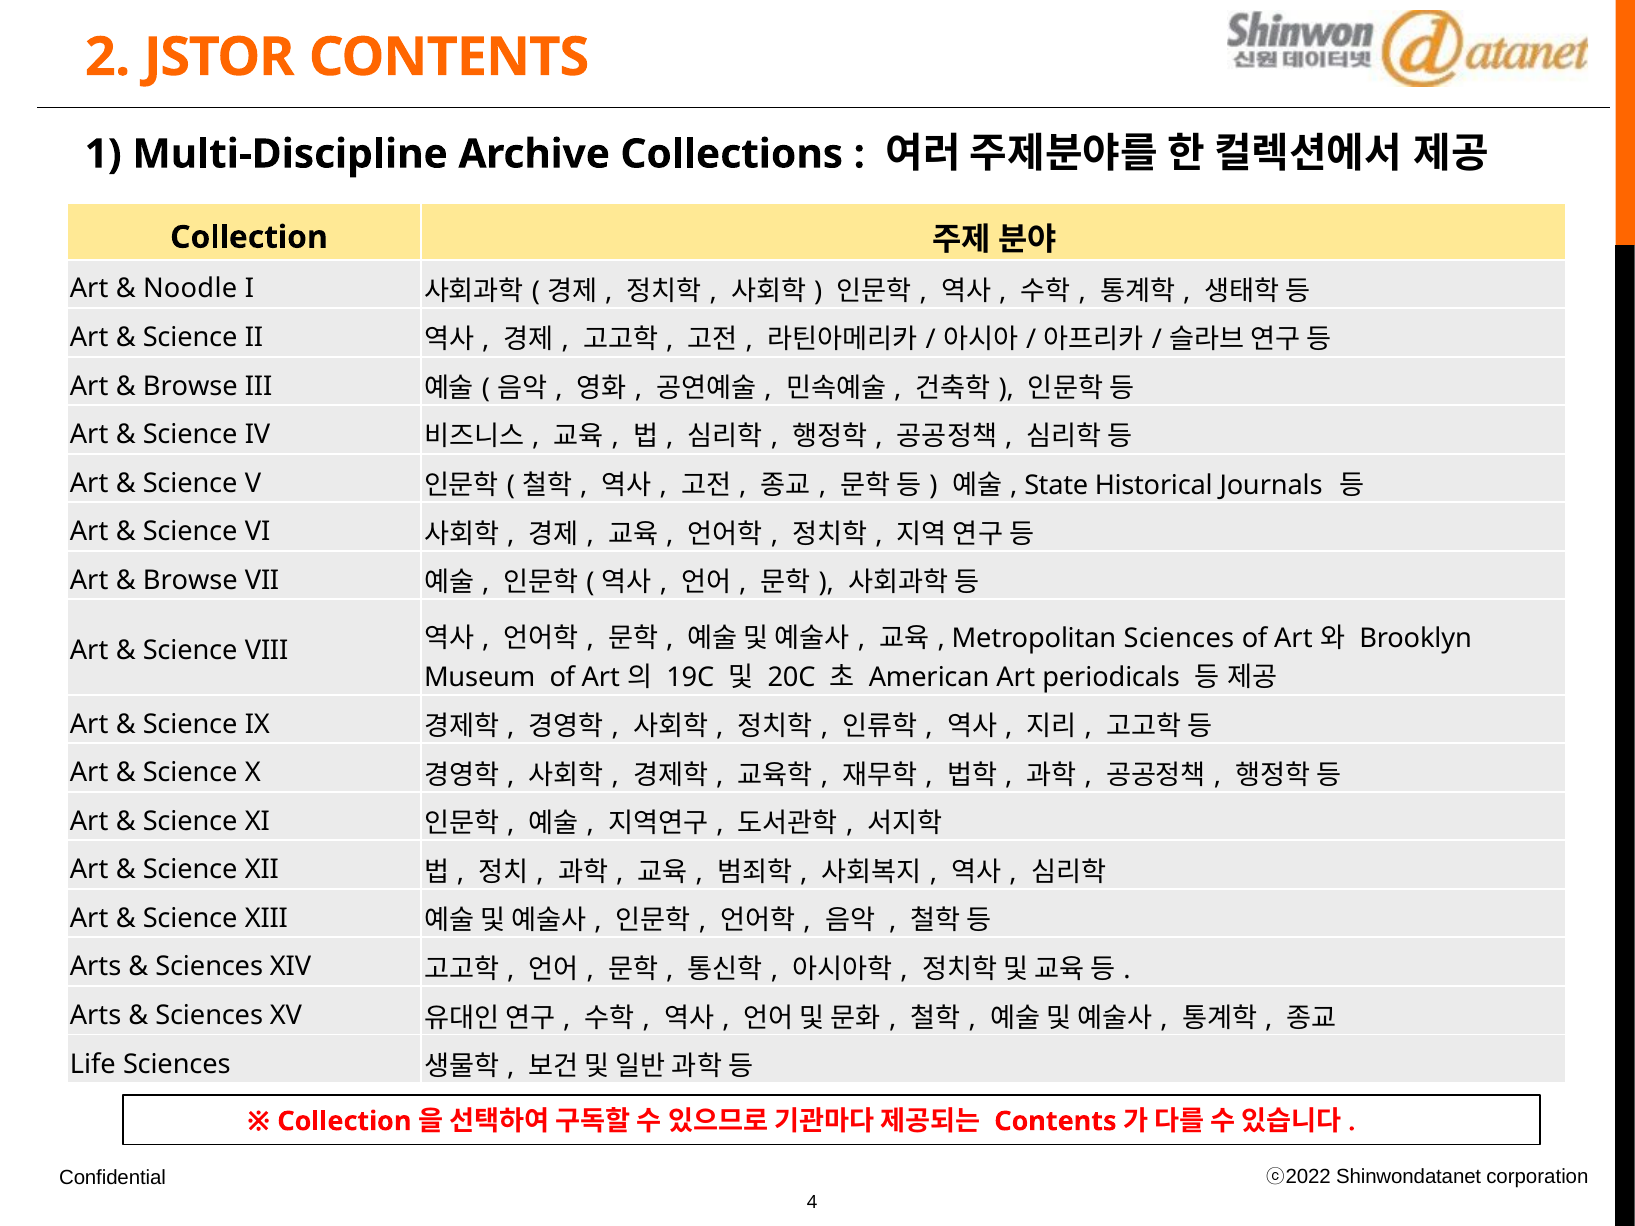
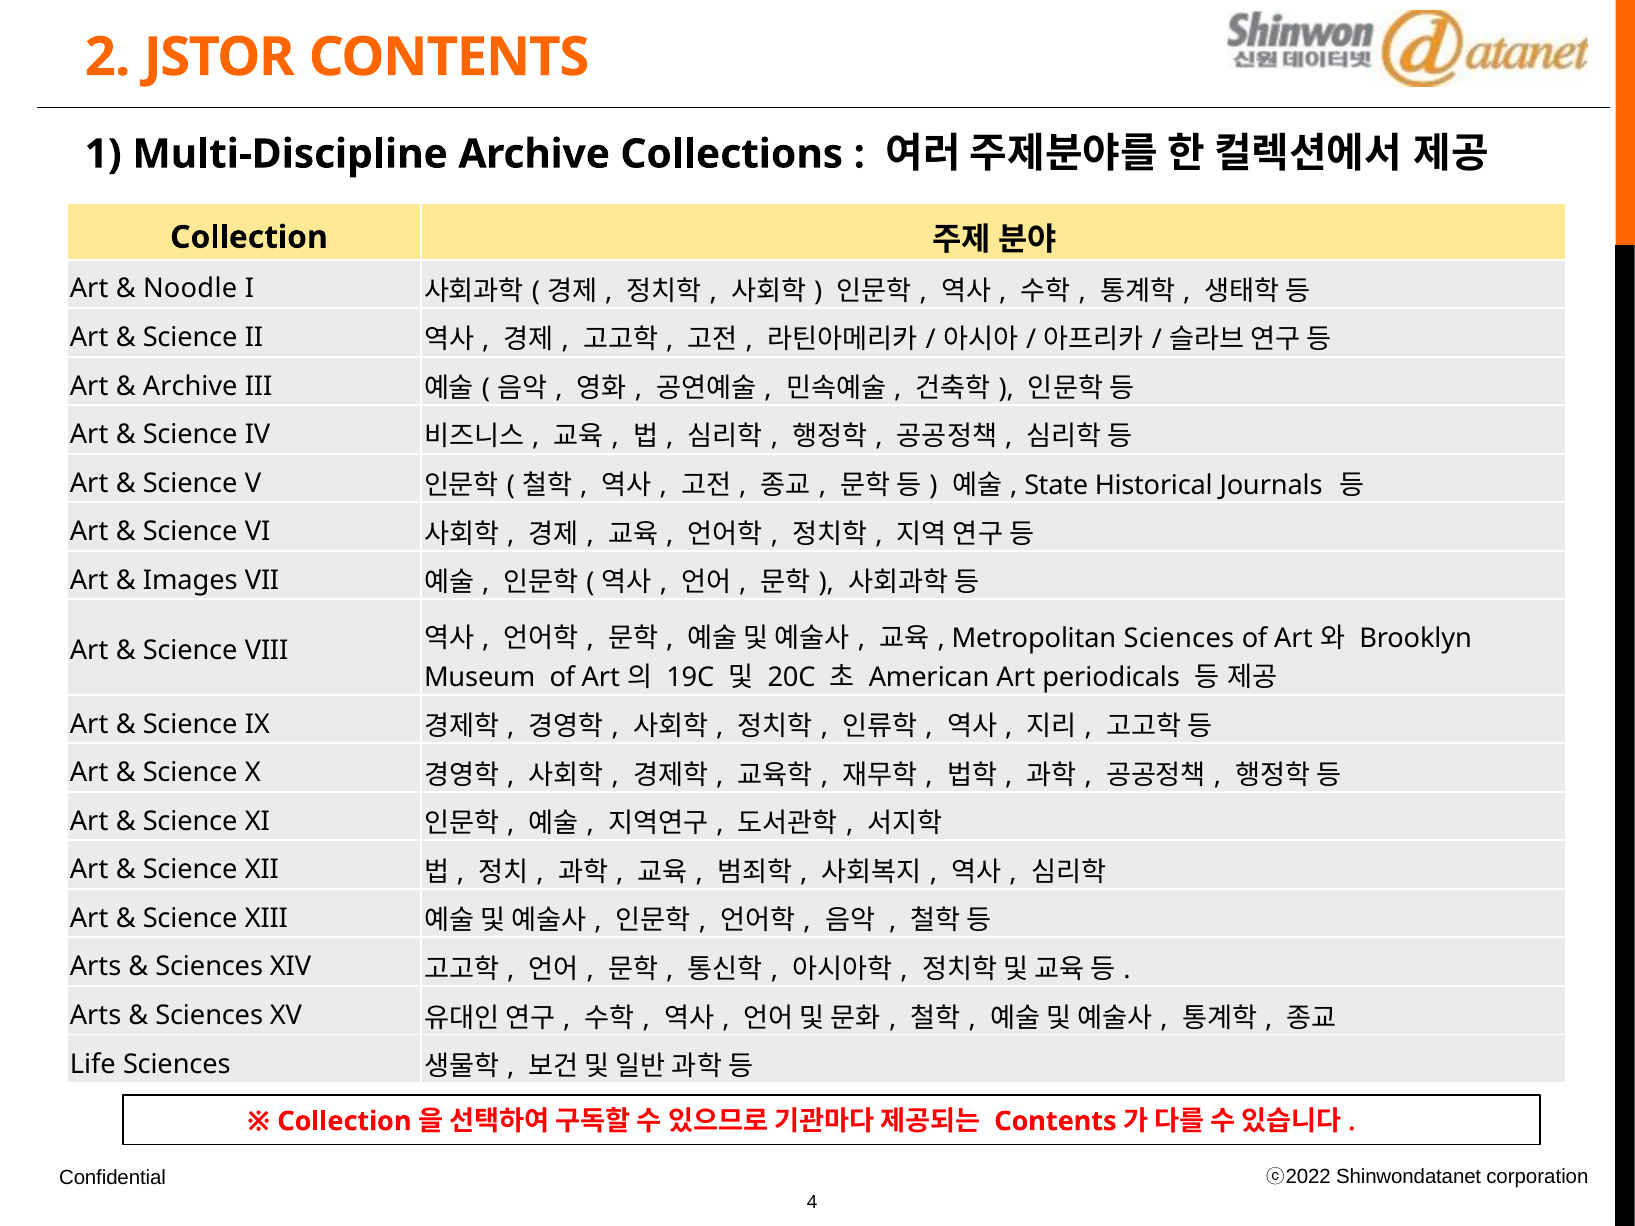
Browse: Browse -> Archive (190, 386)
Browse: Browse -> Images (190, 580)
